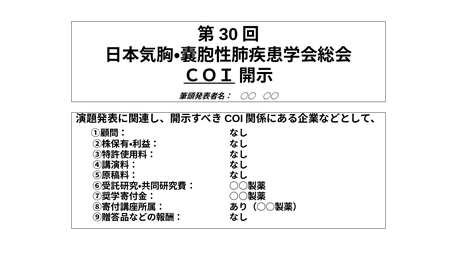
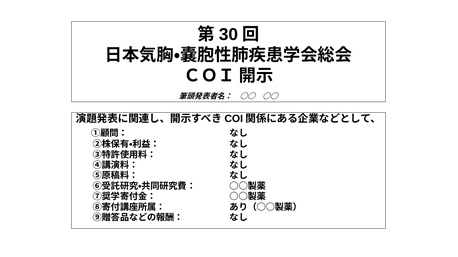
ＣＯＩ underline: present -> none (209, 76)
